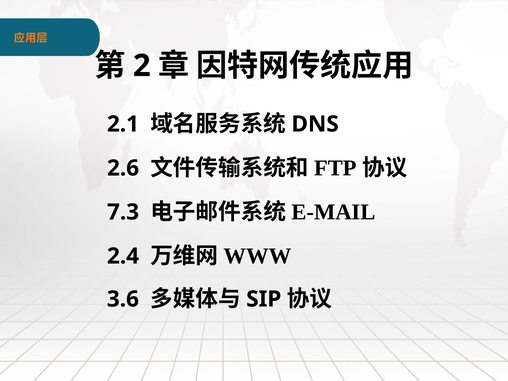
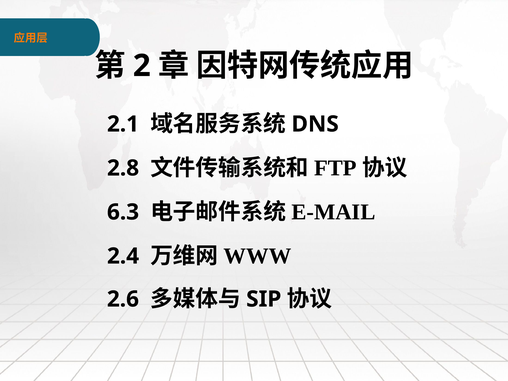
2.6: 2.6 -> 2.8 (123, 168)
7.3: 7.3 -> 6.3 (123, 212)
3.6: 3.6 -> 2.6 (123, 299)
